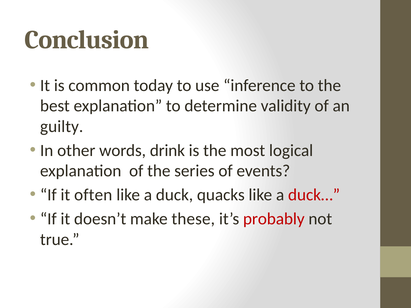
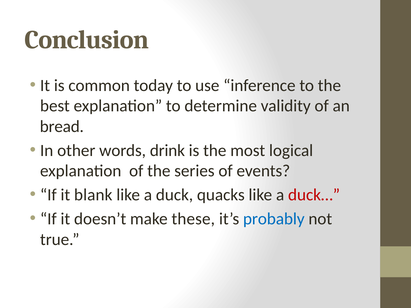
guilty: guilty -> bread (62, 127)
often: often -> blank (93, 195)
probably colour: red -> blue (274, 219)
